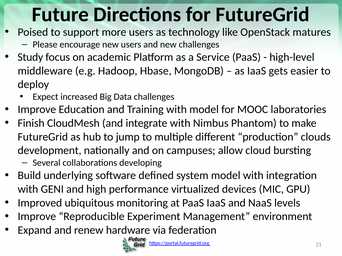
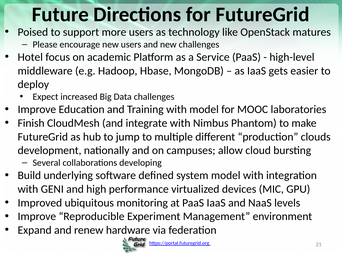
Study: Study -> Hotel (30, 57)
